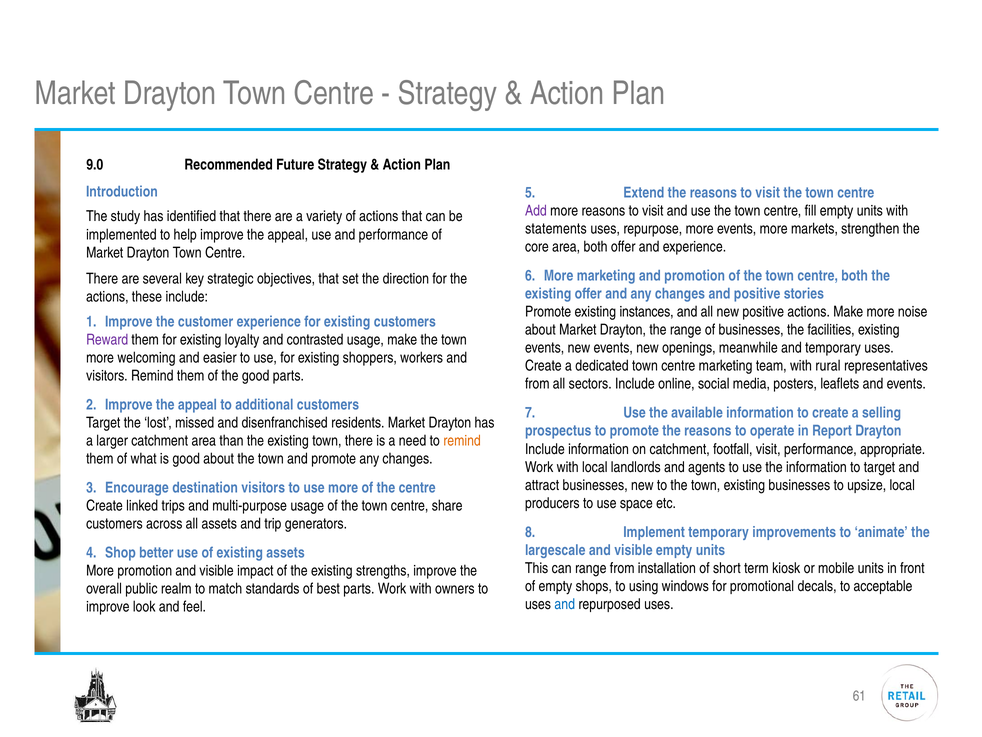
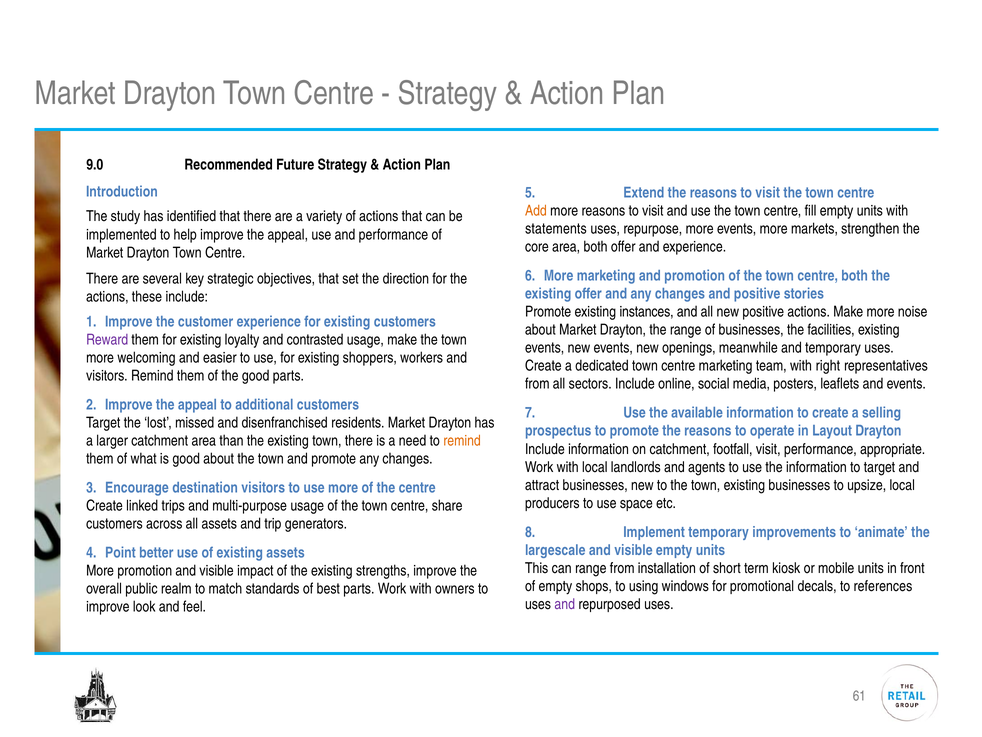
Add colour: purple -> orange (536, 211)
rural: rural -> right (828, 366)
Report: Report -> Layout (832, 431)
Shop: Shop -> Point (120, 553)
acceptable: acceptable -> references (883, 586)
and colour: blue -> purple (565, 604)
